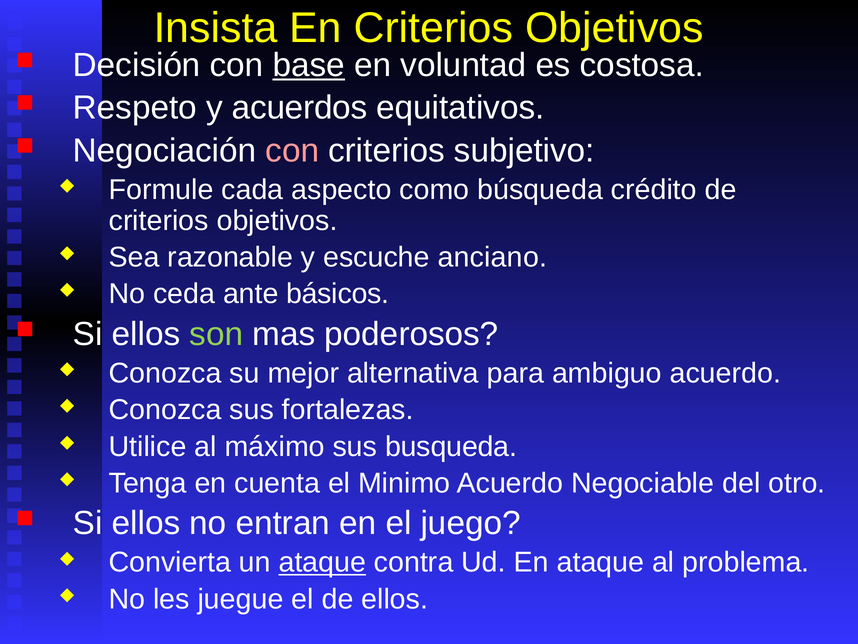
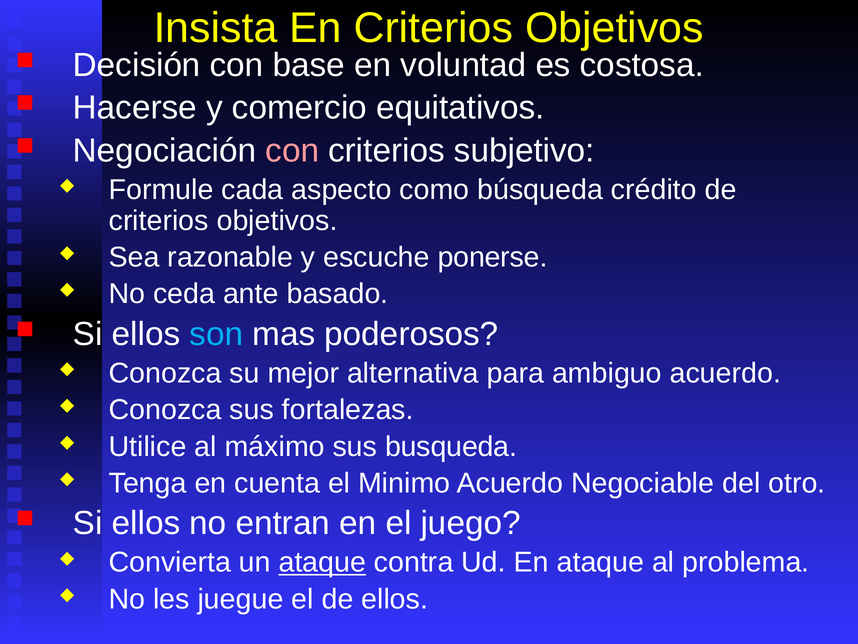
base underline: present -> none (309, 65)
Respeto: Respeto -> Hacerse (135, 108)
acuerdos: acuerdos -> comercio (299, 108)
anciano: anciano -> ponerse (493, 257)
básicos: básicos -> basado (338, 294)
son colour: light green -> light blue (216, 334)
